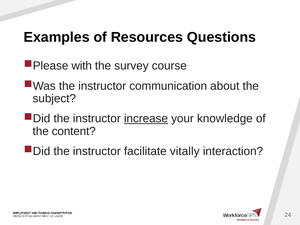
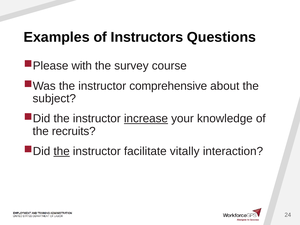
Resources: Resources -> Instructors (147, 37)
communication: communication -> comprehensive (168, 86)
content: content -> recruits (74, 131)
the underline: none -> present (62, 151)
